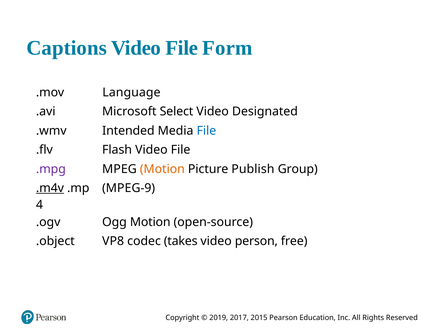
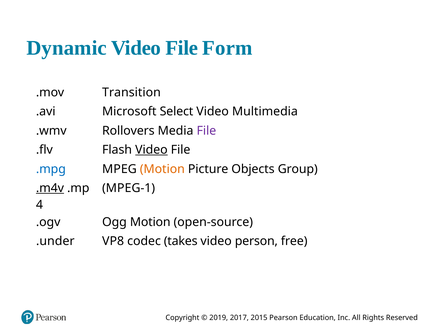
Captions: Captions -> Dynamic (67, 48)
Language: Language -> Transition (131, 92)
Designated: Designated -> Multimedia (265, 111)
Intended: Intended -> Rollovers (128, 131)
File colour: blue -> purple (206, 131)
Video underline: none -> present (151, 150)
.mpg colour: purple -> blue (51, 169)
Publish: Publish -> Objects (253, 169)
G-9: G-9 -> G-1 (143, 188)
.object: .object -> .under (55, 241)
